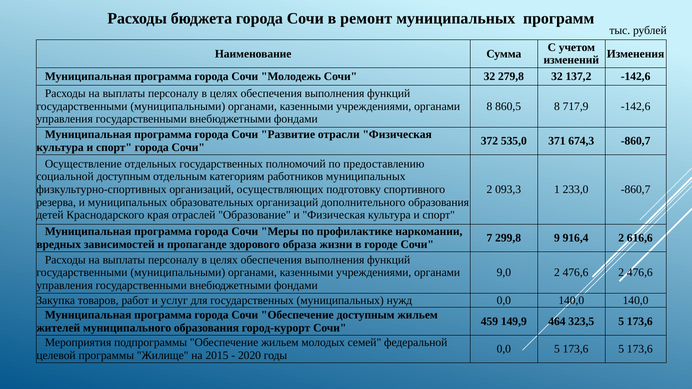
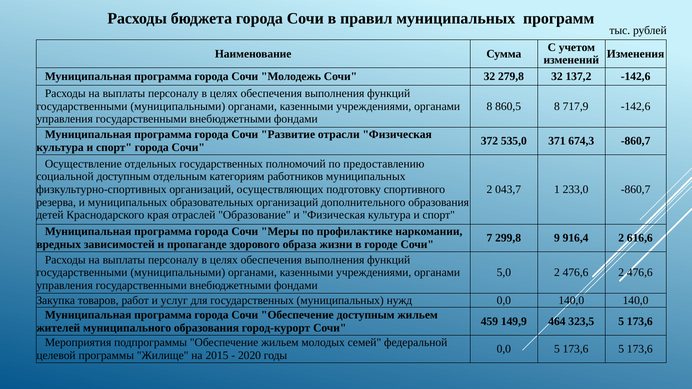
ремонт: ремонт -> правил (366, 19)
093,3: 093,3 -> 043,7 (508, 190)
9,0: 9,0 -> 5,0 (504, 273)
